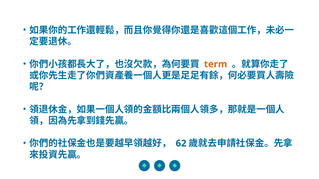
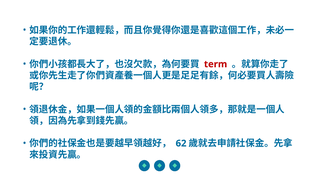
term colour: orange -> red (216, 64)
